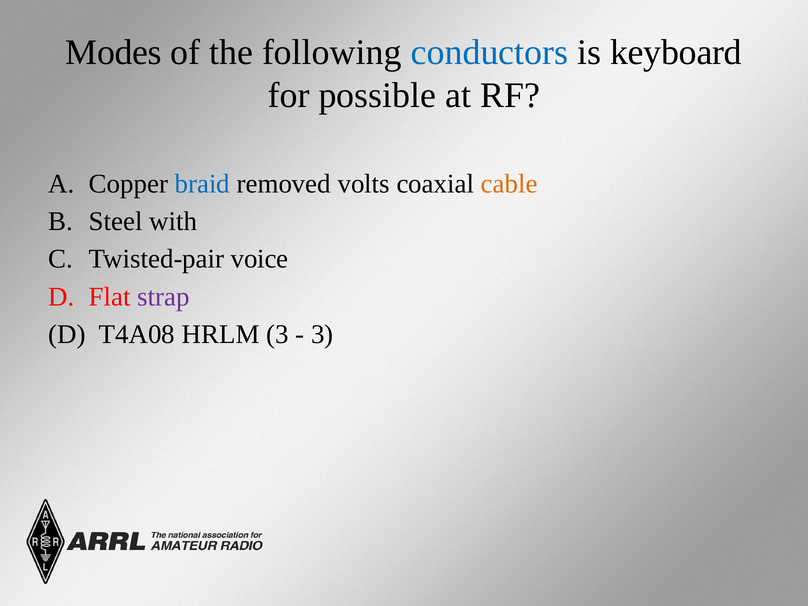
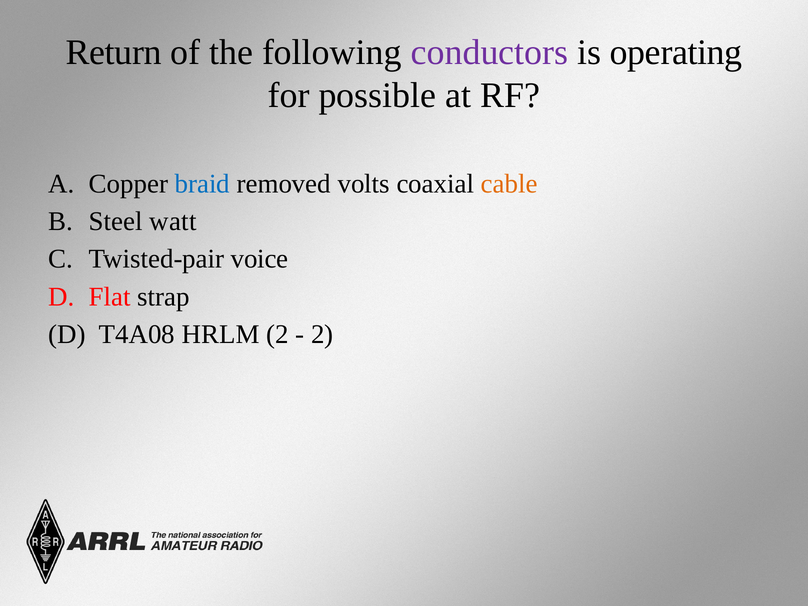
Modes: Modes -> Return (114, 52)
conductors colour: blue -> purple (489, 52)
keyboard: keyboard -> operating (676, 52)
with: with -> watt (173, 221)
strap colour: purple -> black (163, 297)
HRLM 3: 3 -> 2 (277, 334)
3: 3 -> 2 (322, 334)
